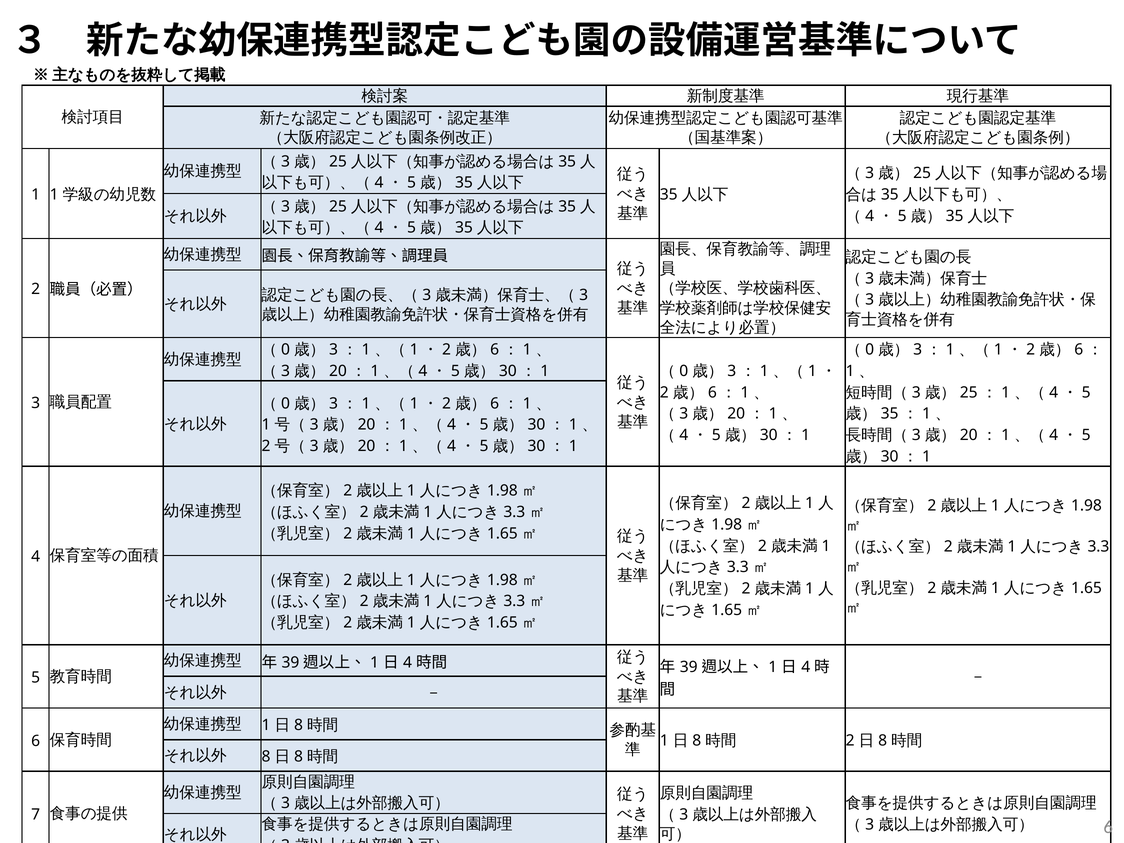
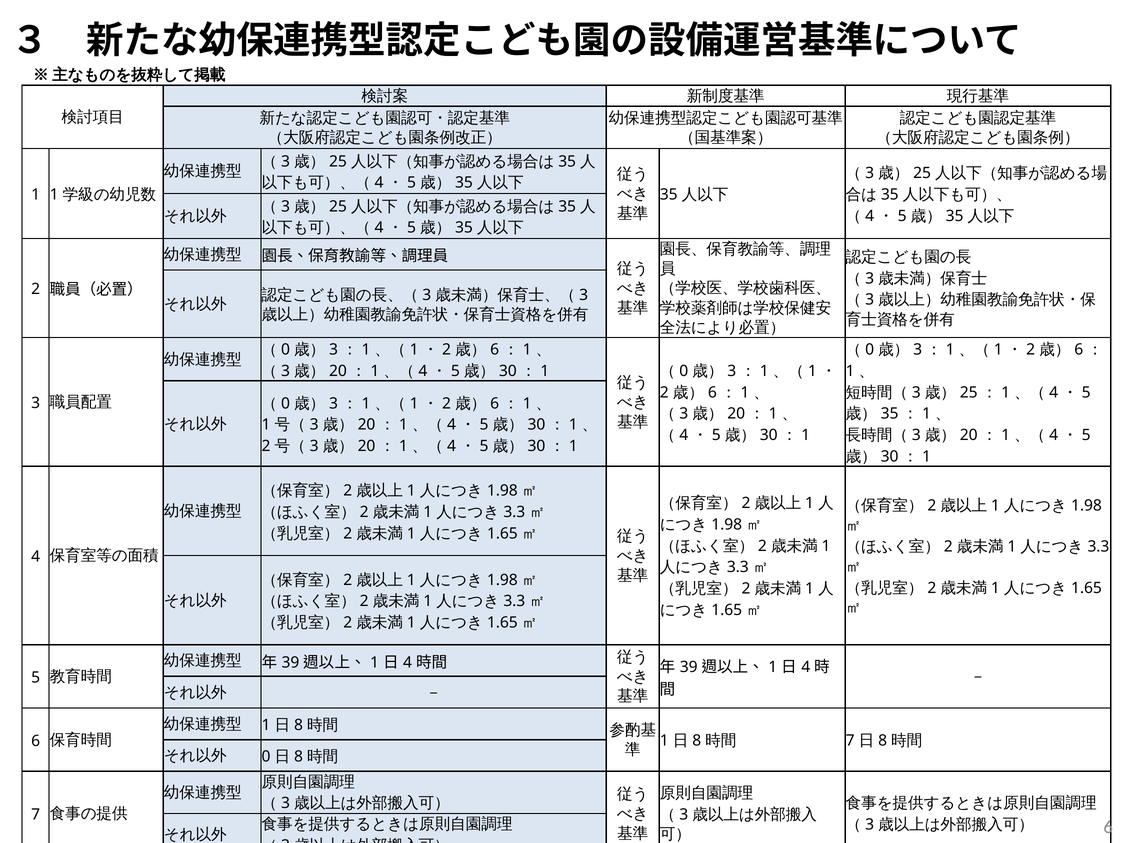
2: 2 -> 7 (850, 741)
8: 8 -> 0 (266, 757)
